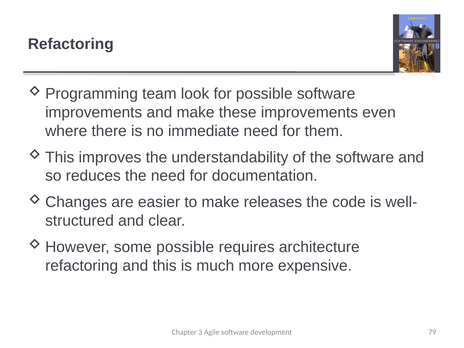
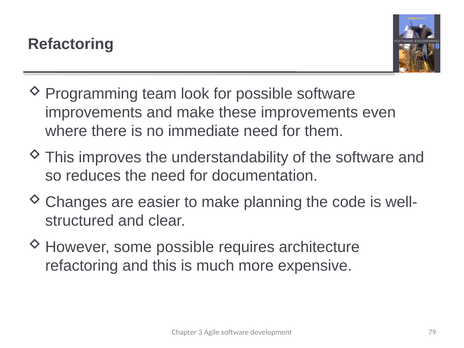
releases: releases -> planning (273, 202)
